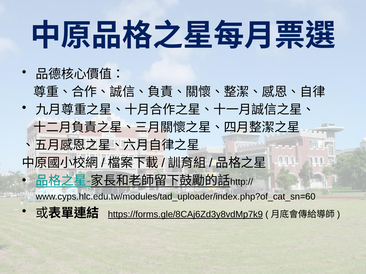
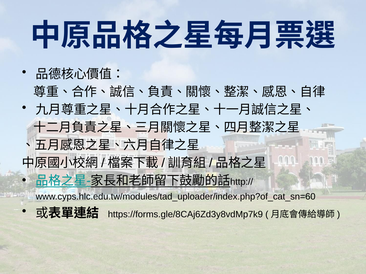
https://forms.gle/8CAj6Zd3y8vdMp7k9 underline: present -> none (185, 215)
